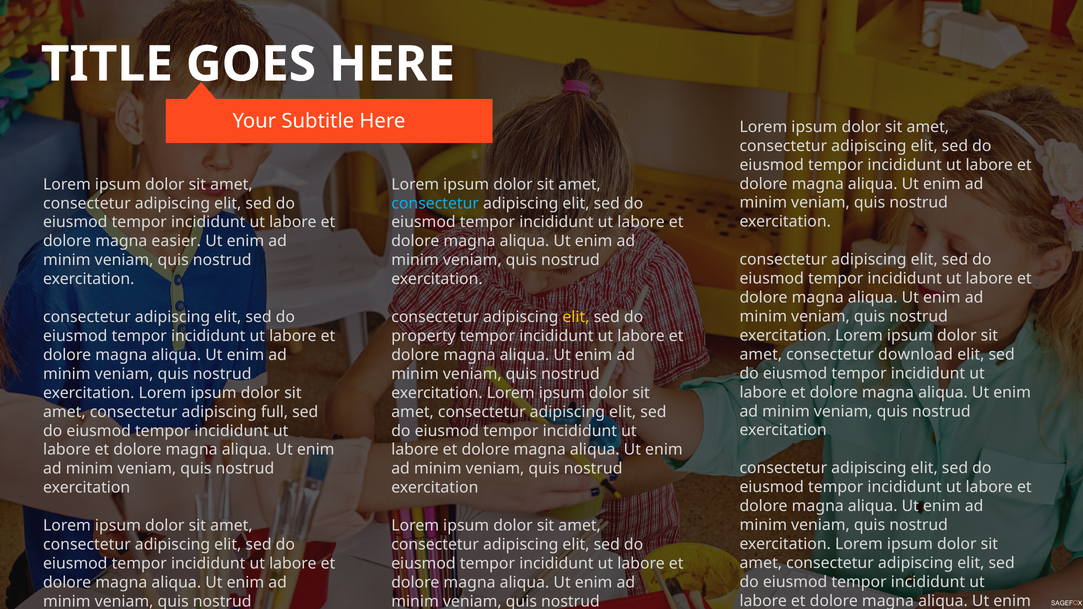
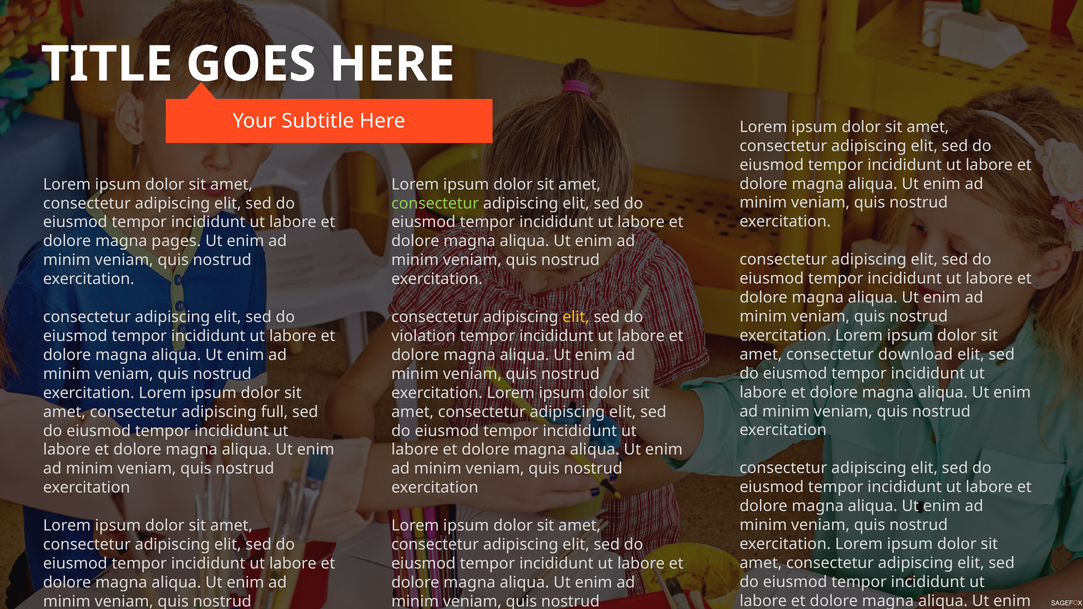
consectetur colour: light blue -> light green (435, 203)
easier: easier -> pages (176, 241)
property: property -> violation (423, 336)
